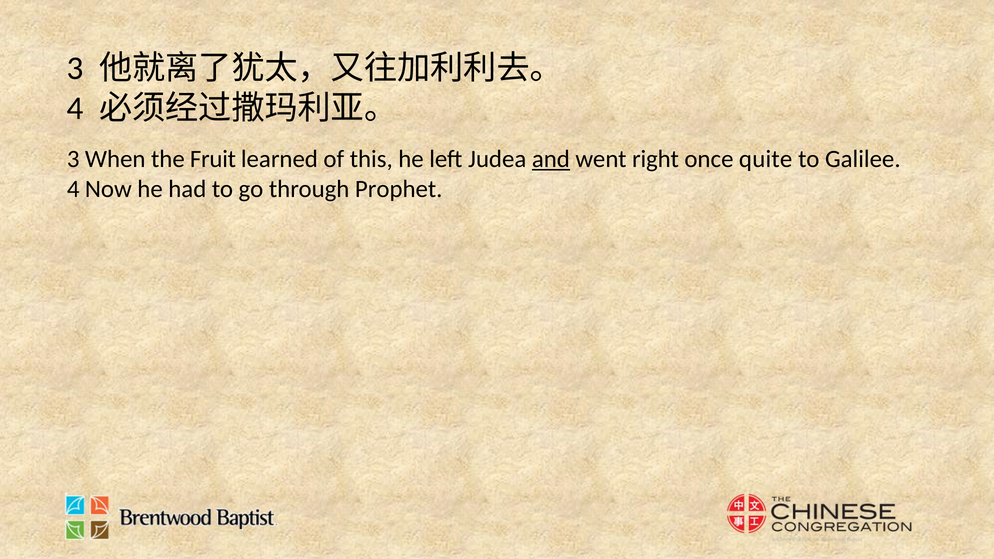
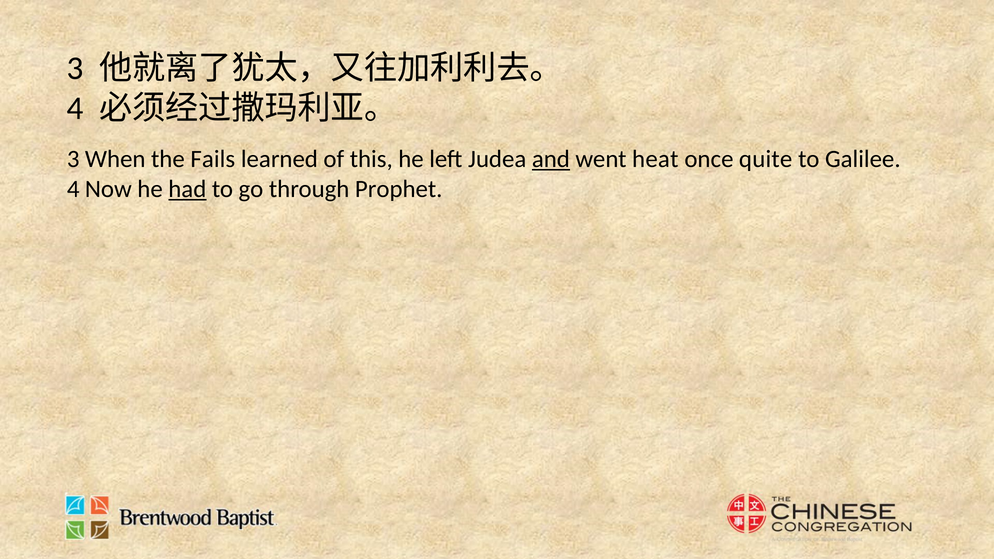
Fruit: Fruit -> Fails (213, 159)
right: right -> heat (655, 159)
had underline: none -> present (187, 189)
